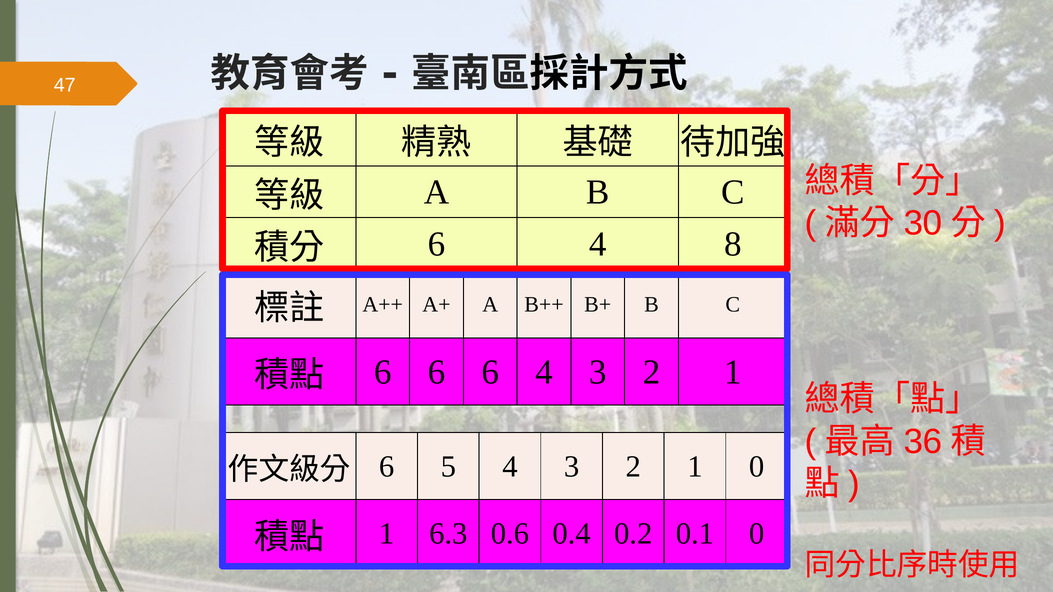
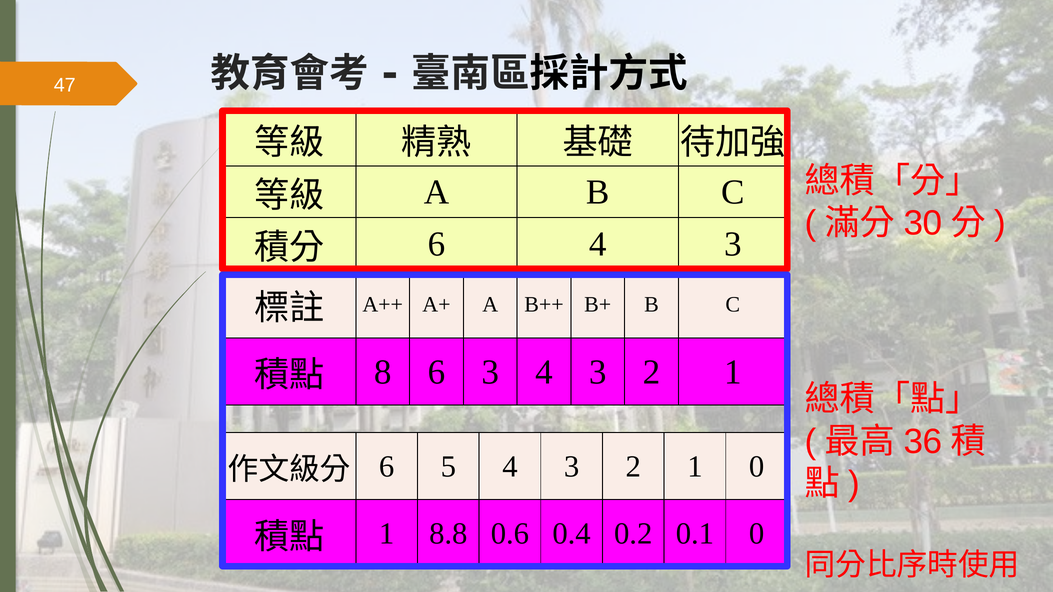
6 4 8: 8 -> 3 (733, 245)
6: 6 -> 8 (383, 372)
6: 6 -> 3 (490, 372)
6.3: 6.3 -> 8.8 (448, 534)
